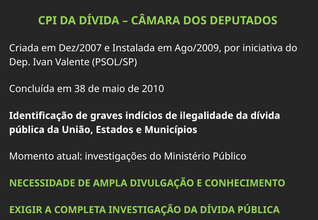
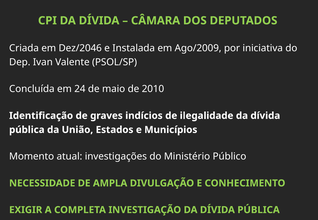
Dez/2007: Dez/2007 -> Dez/2046 (80, 48)
38: 38 -> 24 (80, 89)
